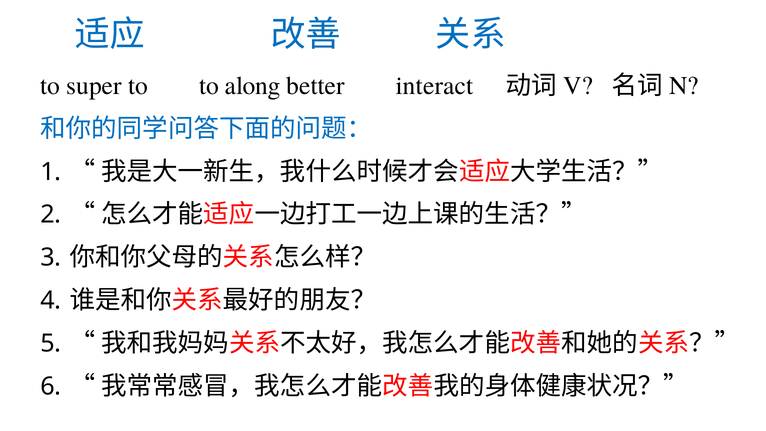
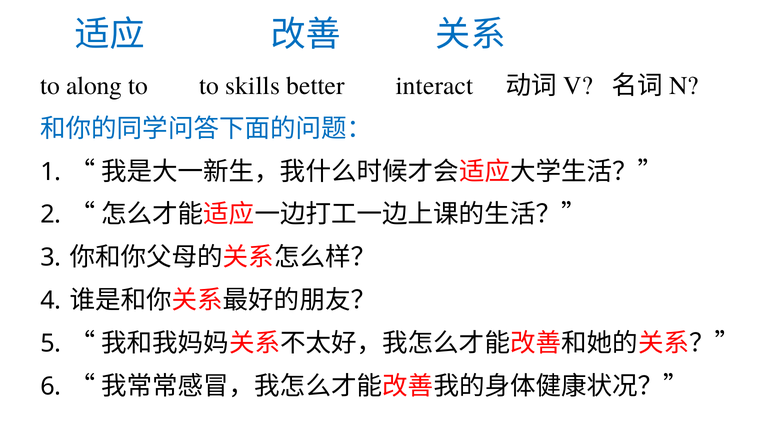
super: super -> along (94, 86)
along: along -> skills (253, 86)
